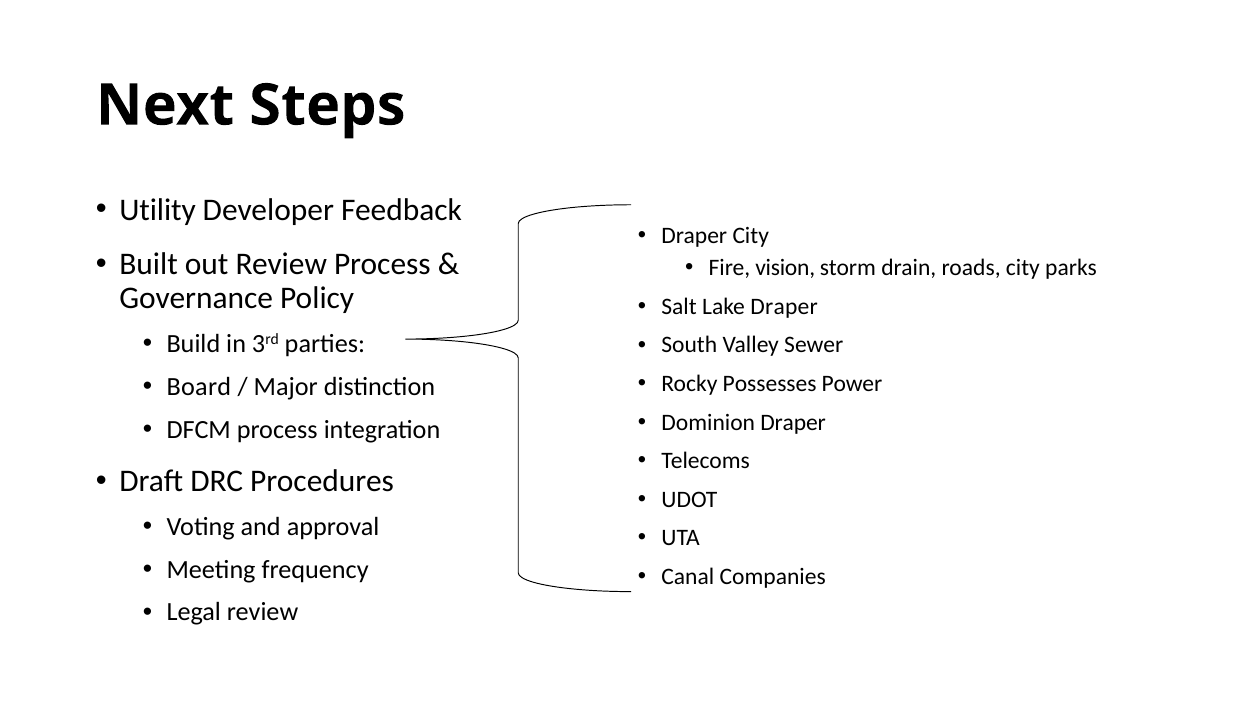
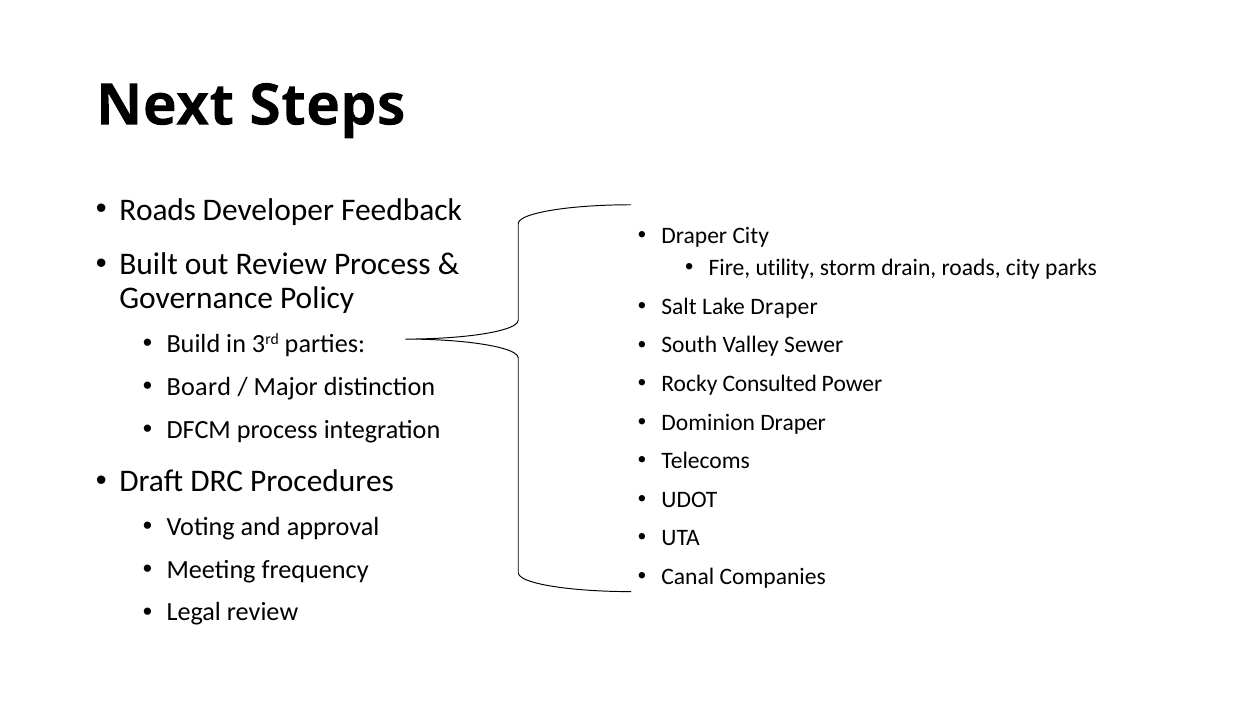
Utility: Utility -> Roads (158, 210)
vision: vision -> utility (785, 268)
Possesses: Possesses -> Consulted (770, 384)
